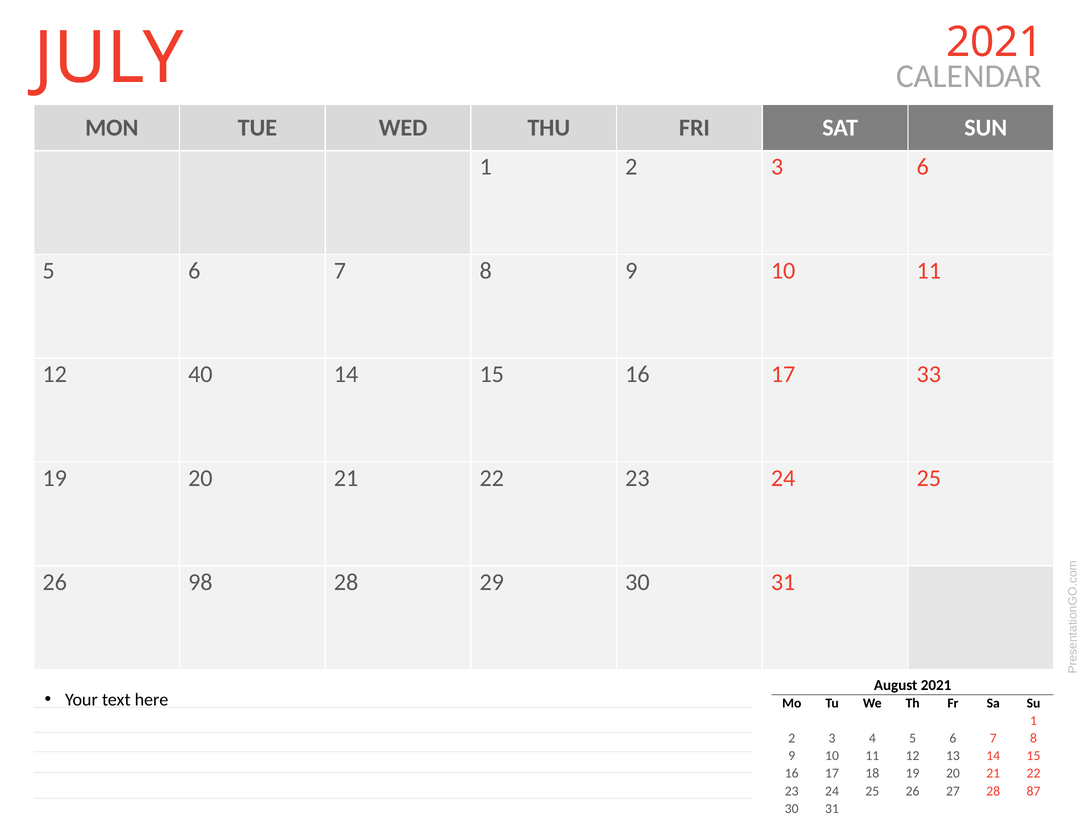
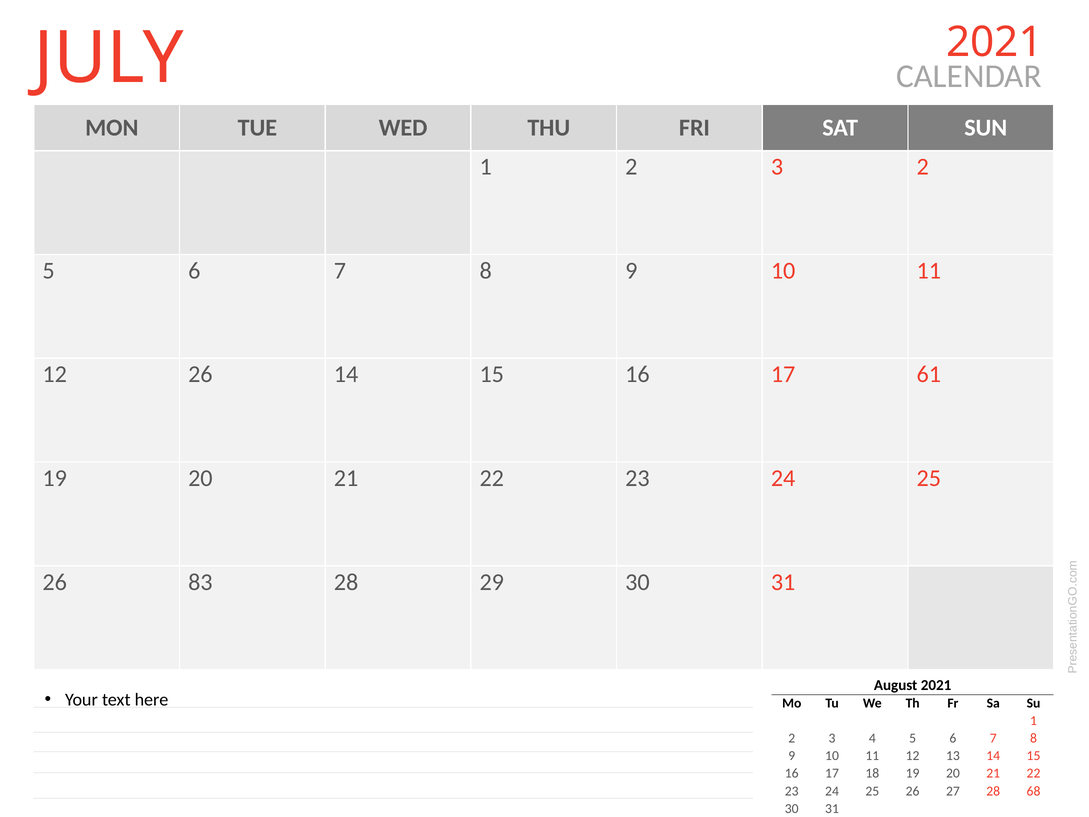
3 6: 6 -> 2 (923, 167)
12 40: 40 -> 26 (200, 374)
33: 33 -> 61 (929, 374)
98: 98 -> 83 (200, 582)
87: 87 -> 68 (1034, 791)
